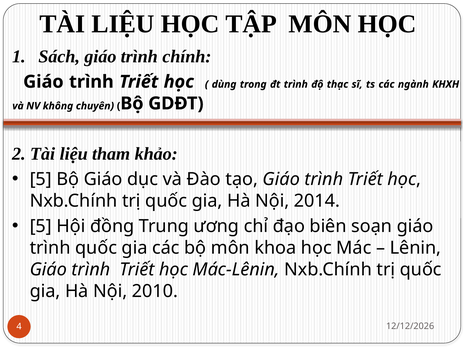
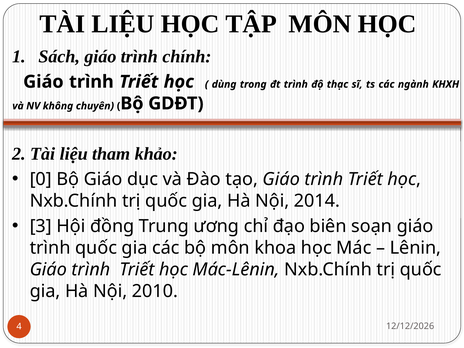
5: 5 -> 0 (41, 179)
5: 5 -> 3 (41, 226)
